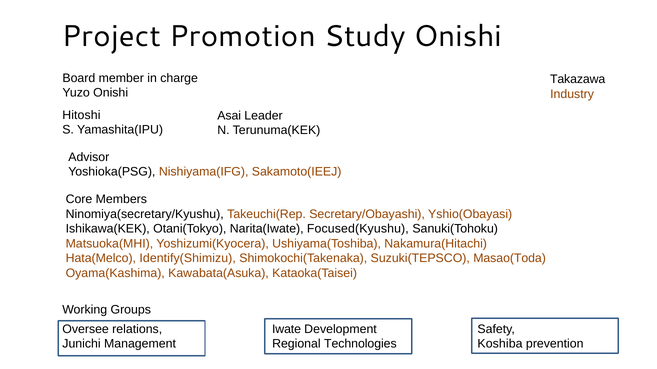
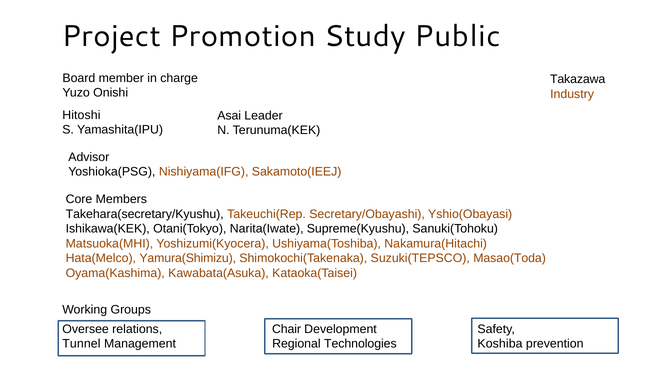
Study Onishi: Onishi -> Public (458, 36)
Ninomiya(secretary/Kyushu: Ninomiya(secretary/Kyushu -> Takehara(secretary/Kyushu (145, 214)
Focused(Kyushu: Focused(Kyushu -> Supreme(Kyushu (358, 229)
Identify(Shimizu: Identify(Shimizu -> Yamura(Shimizu (188, 259)
Iwate: Iwate -> Chair (287, 330)
Junichi: Junichi -> Tunnel (81, 344)
